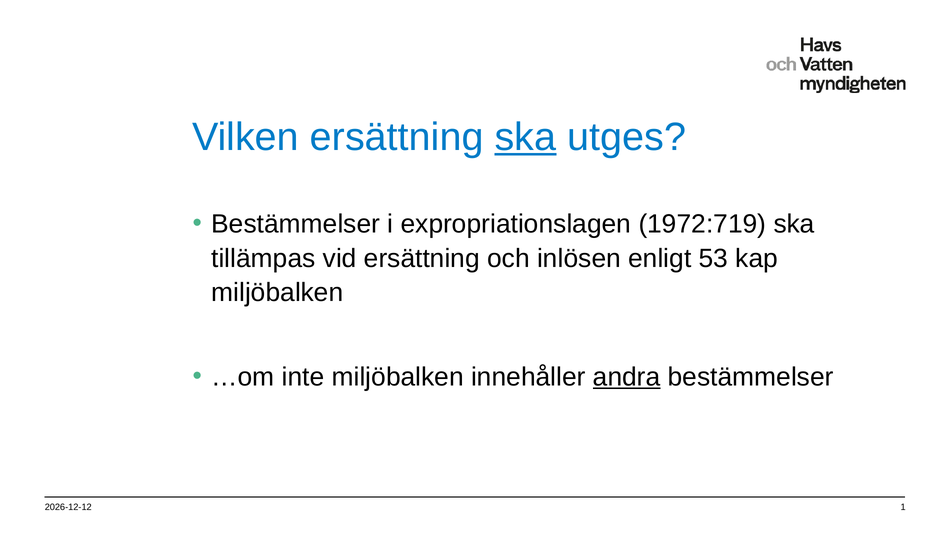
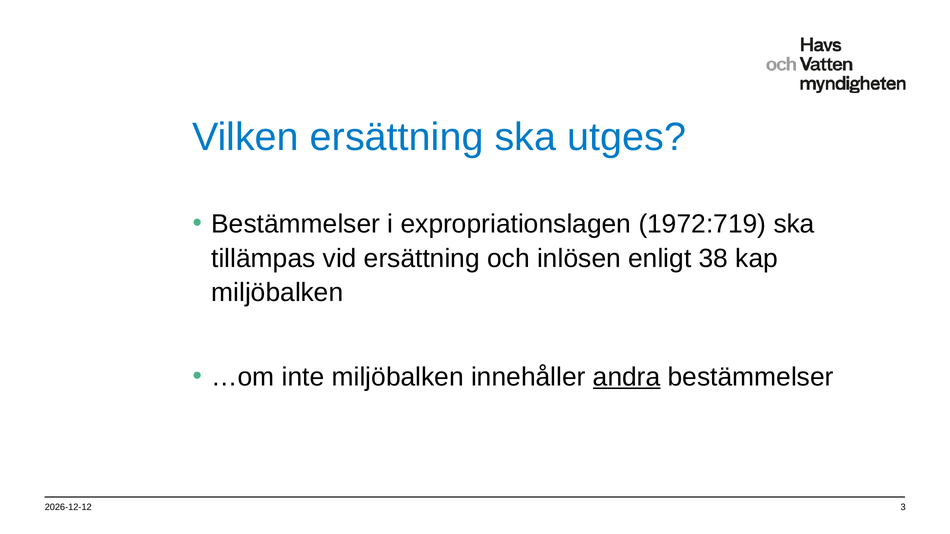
ska underline: present -> none (525, 137)
53: 53 -> 38 (713, 258)
1: 1 -> 3 (903, 508)
